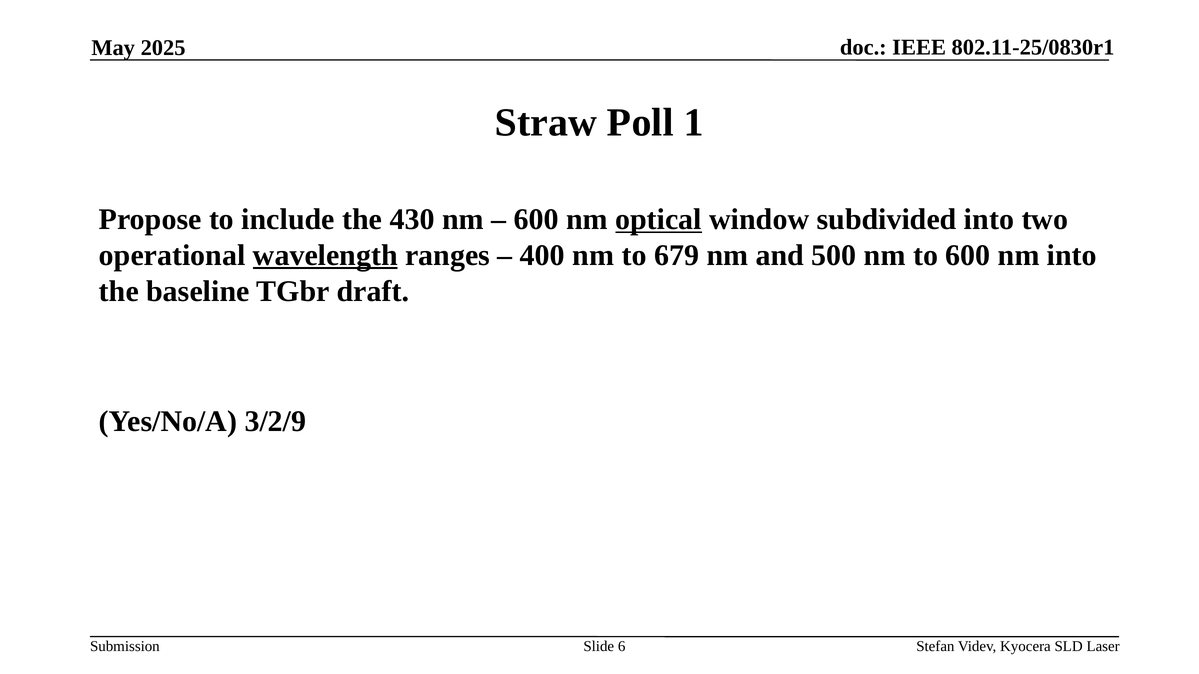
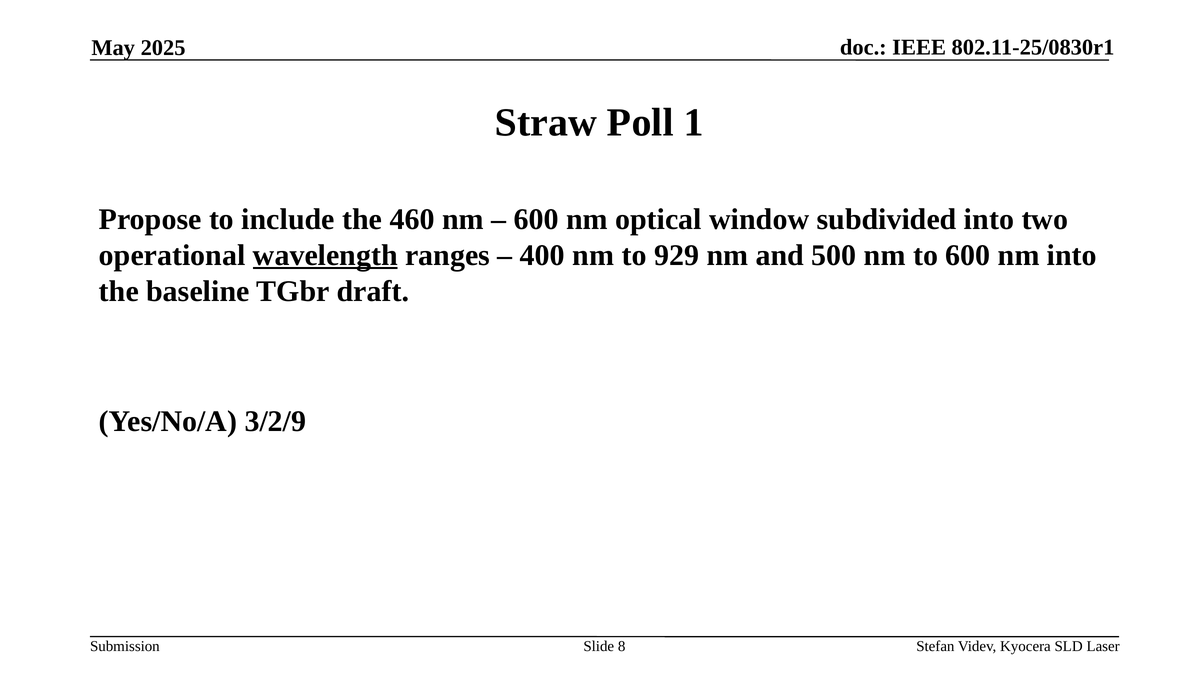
430: 430 -> 460 (412, 219)
optical underline: present -> none (659, 219)
679: 679 -> 929 (677, 255)
6: 6 -> 8 (622, 647)
